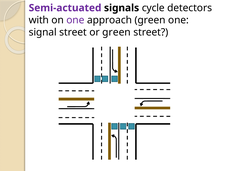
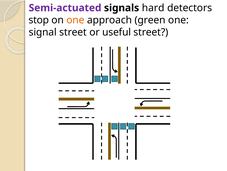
cycle: cycle -> hard (153, 8)
with: with -> stop (39, 20)
one colour: purple -> orange (75, 20)
or green: green -> useful (117, 32)
